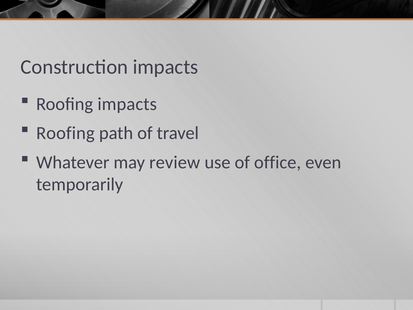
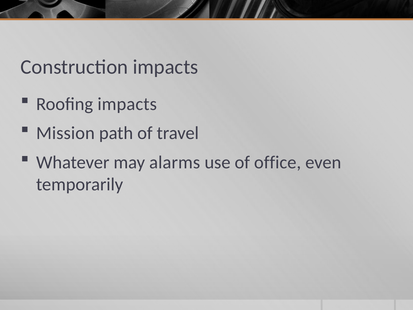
Roofing: Roofing -> Mission (65, 133)
review: review -> alarms (175, 162)
